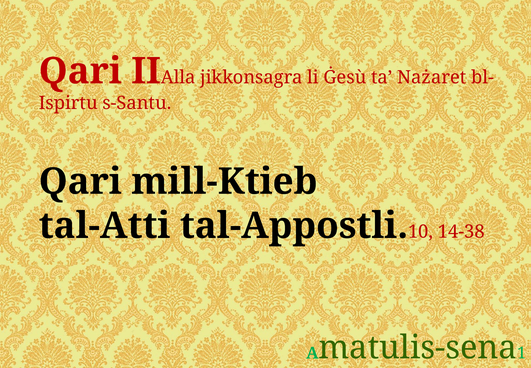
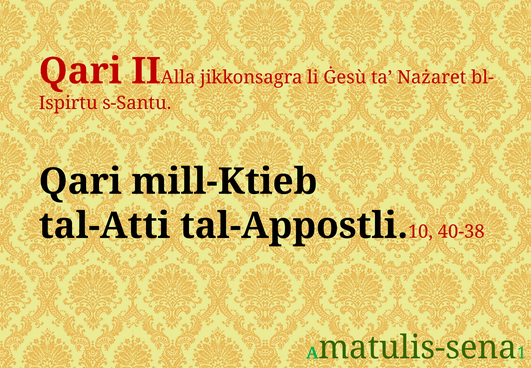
14-38: 14-38 -> 40-38 (461, 232)
